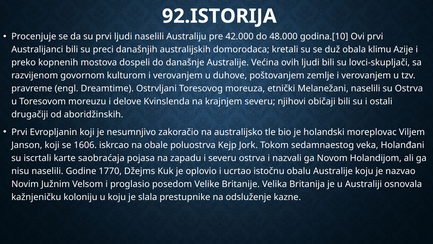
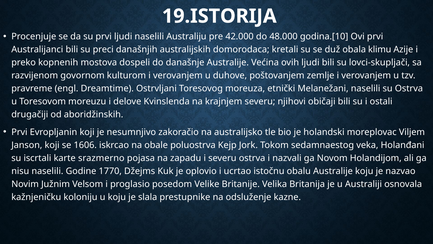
92.ISTORIJA: 92.ISTORIJA -> 19.ISTORIJA (219, 16)
saobraćaja: saobraćaja -> srazmerno (101, 158)
